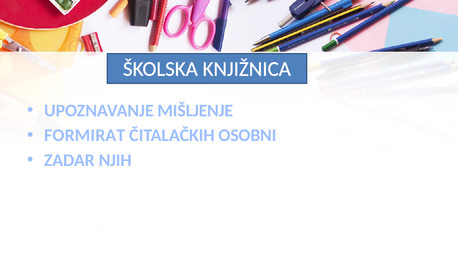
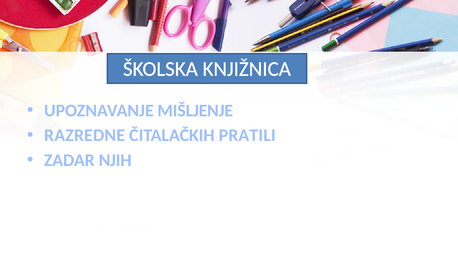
FORMIRAT: FORMIRAT -> RAZREDNE (85, 136)
OSOBNI: OSOBNI -> PRATILI (247, 136)
